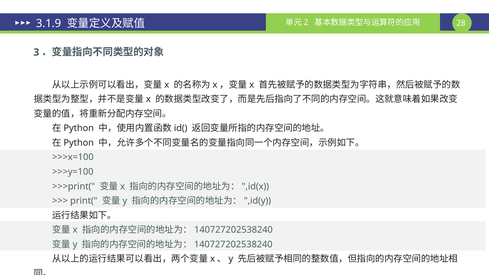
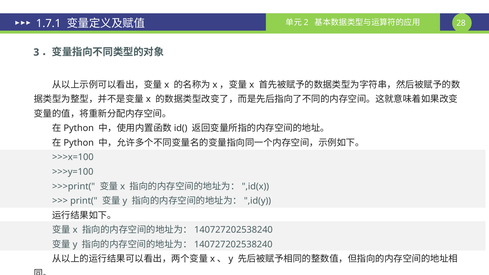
3.1.9: 3.1.9 -> 1.7.1 (49, 23)
